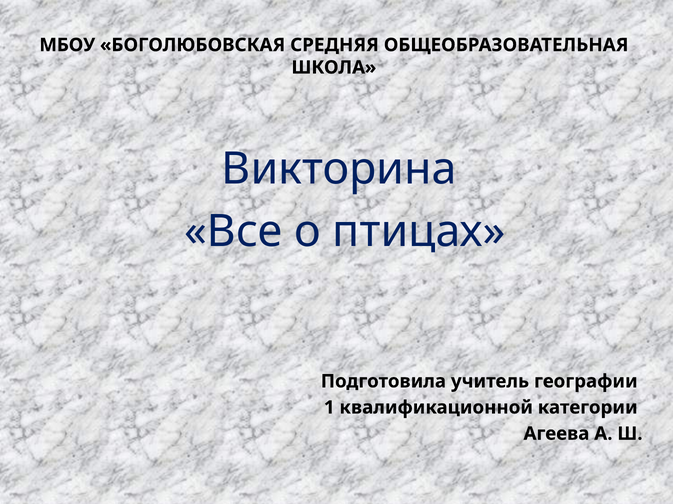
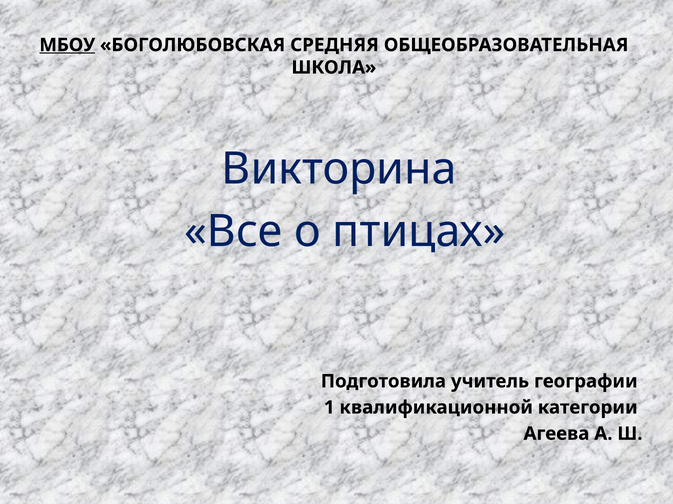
МБОУ underline: none -> present (67, 45)
